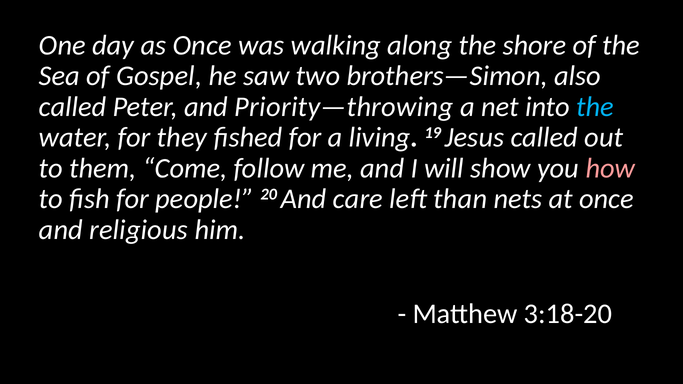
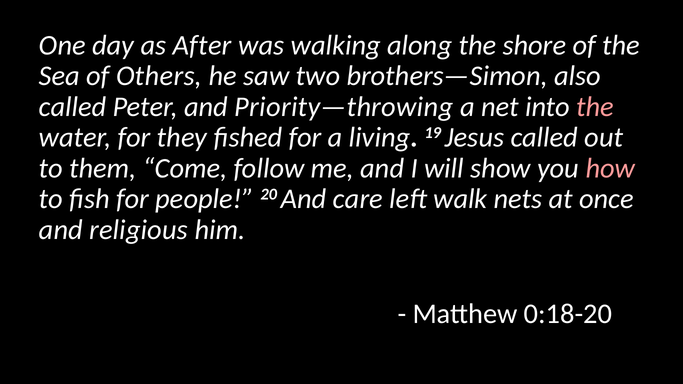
as Once: Once -> After (202, 45)
Gospel: Gospel -> Others (159, 76)
the colour: light blue -> pink (595, 107)
than: than -> walk (460, 199)
3:18-20: 3:18-20 -> 0:18-20 (568, 314)
